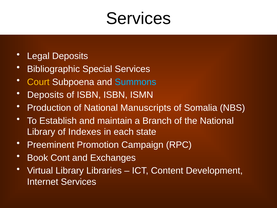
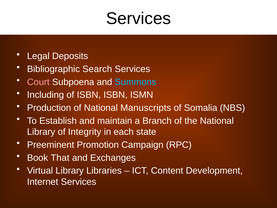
Special: Special -> Search (97, 69)
Court colour: yellow -> pink (38, 82)
Deposits: Deposits -> Including (45, 95)
Indexes: Indexes -> Integrity (85, 132)
Cont: Cont -> That (60, 158)
